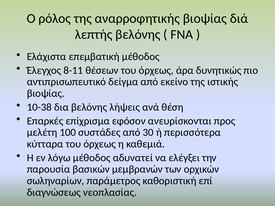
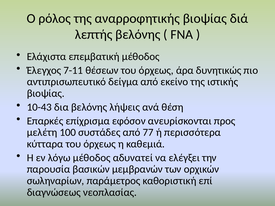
8-11: 8-11 -> 7-11 (73, 70)
10-38: 10-38 -> 10-43 (39, 107)
30: 30 -> 77 (148, 133)
